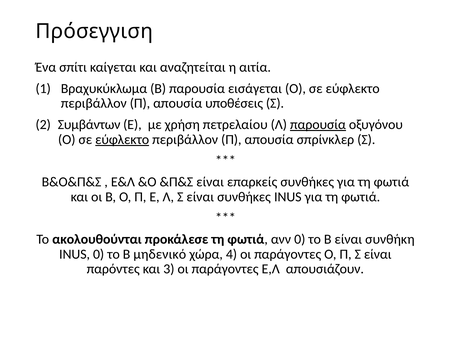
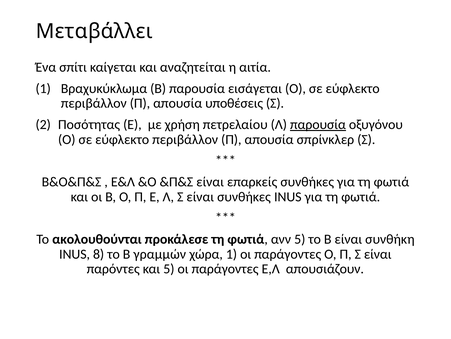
Πρόσεγγιση: Πρόσεγγιση -> Μεταβάλλει (94, 31)
Συμβάντων: Συμβάντων -> Ποσότητας (89, 124)
εύφλεκτο underline: present -> none (122, 139)
ανν 0: 0 -> 5 (300, 239)
ΙNUS 0: 0 -> 8 (99, 254)
μηδενικό: μηδενικό -> γραμμών (160, 254)
χώρα 4: 4 -> 1 (232, 254)
και 3: 3 -> 5 (169, 268)
